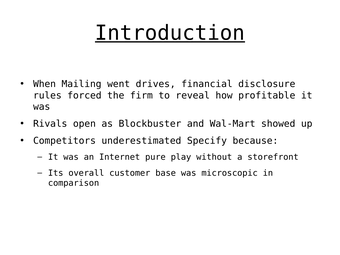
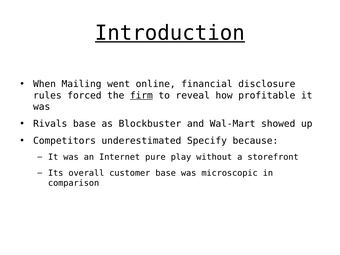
drives: drives -> online (156, 84)
firm underline: none -> present (141, 95)
Rivals open: open -> base (84, 124)
